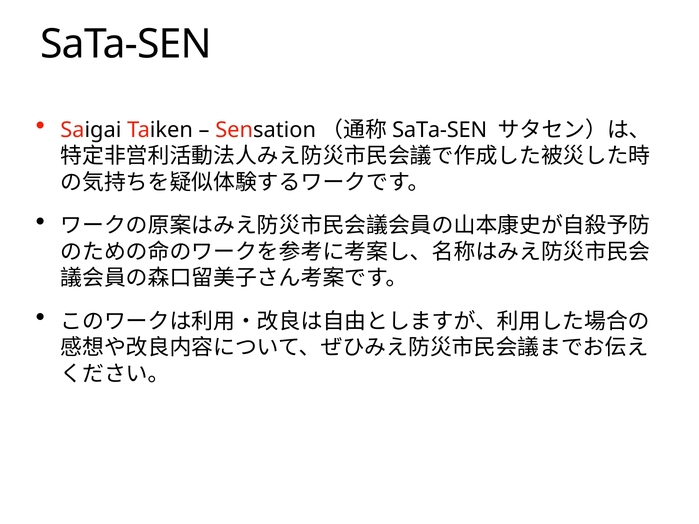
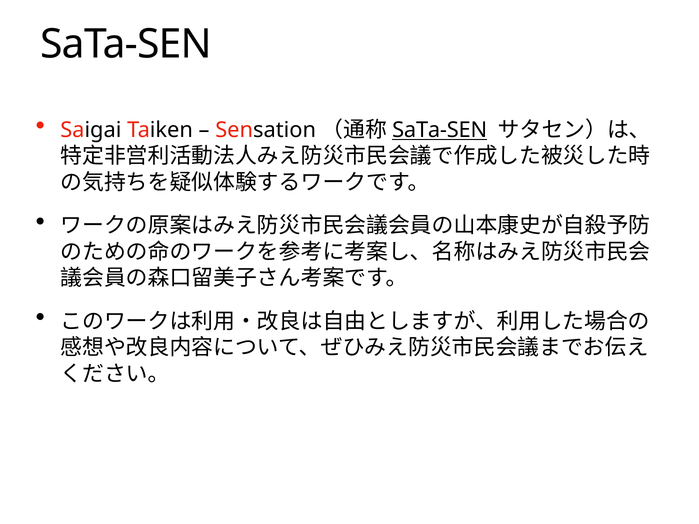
SaTa-SEN underline: none -> present (440, 130)
